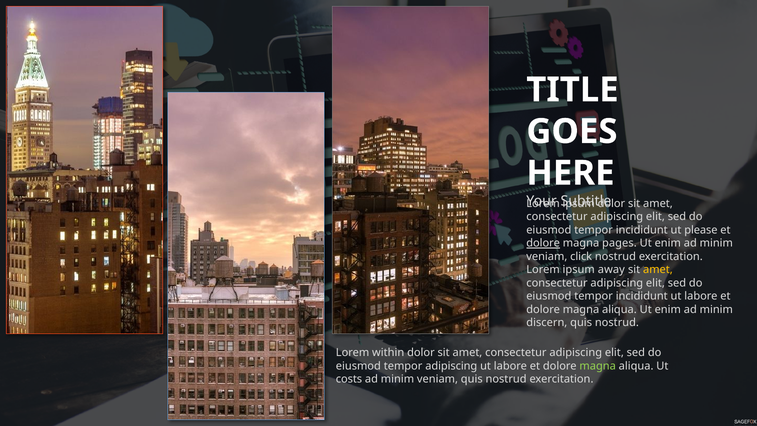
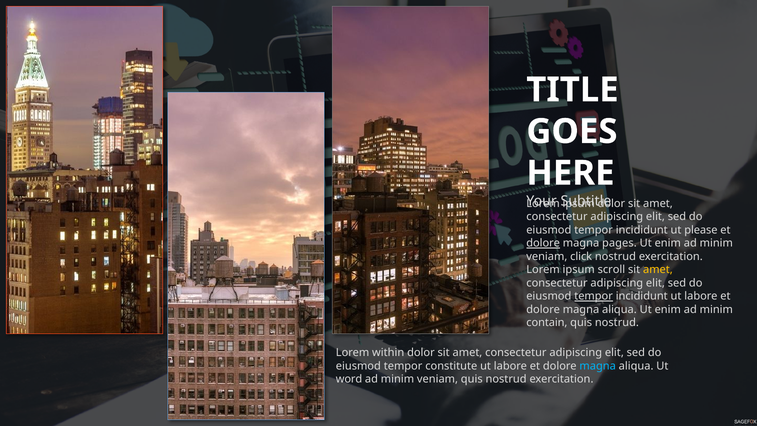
away: away -> scroll (611, 270)
tempor underline: none -> present (594, 296)
discern: discern -> contain (547, 323)
tempor adipiscing: adipiscing -> constitute (451, 366)
magna colour: light green -> light blue (598, 366)
costs: costs -> word (349, 379)
